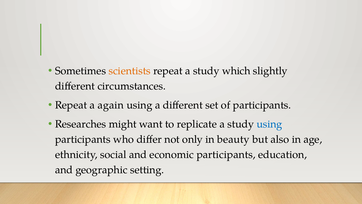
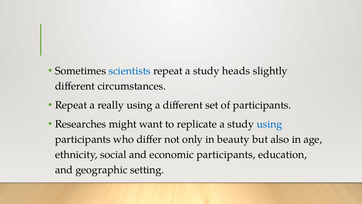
scientists colour: orange -> blue (130, 71)
which: which -> heads (236, 71)
again: again -> really (111, 105)
